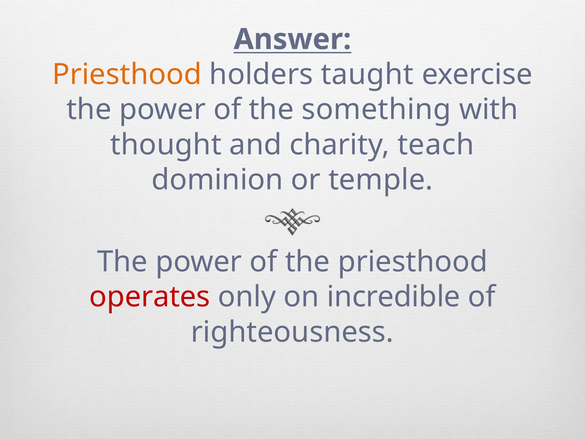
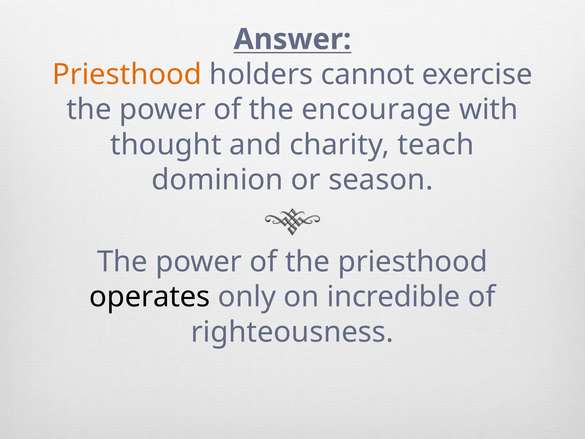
taught: taught -> cannot (368, 74)
something: something -> encourage (376, 110)
temple: temple -> season (381, 180)
operates colour: red -> black (150, 297)
